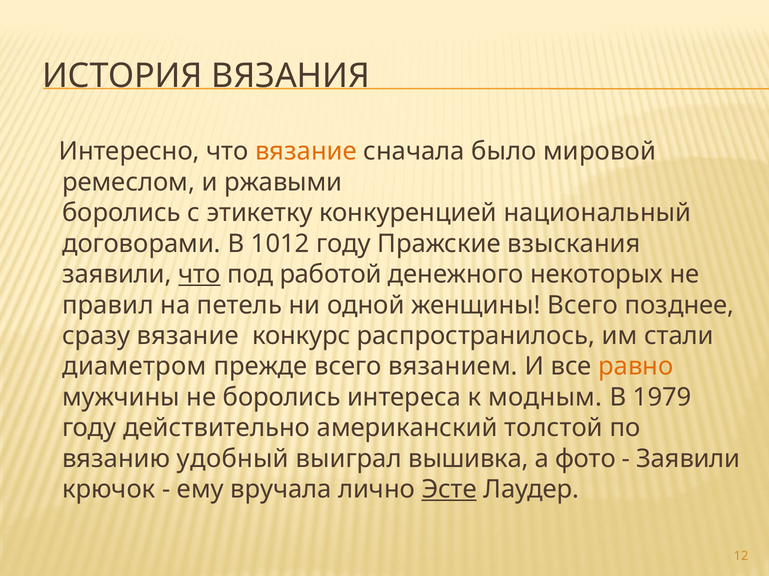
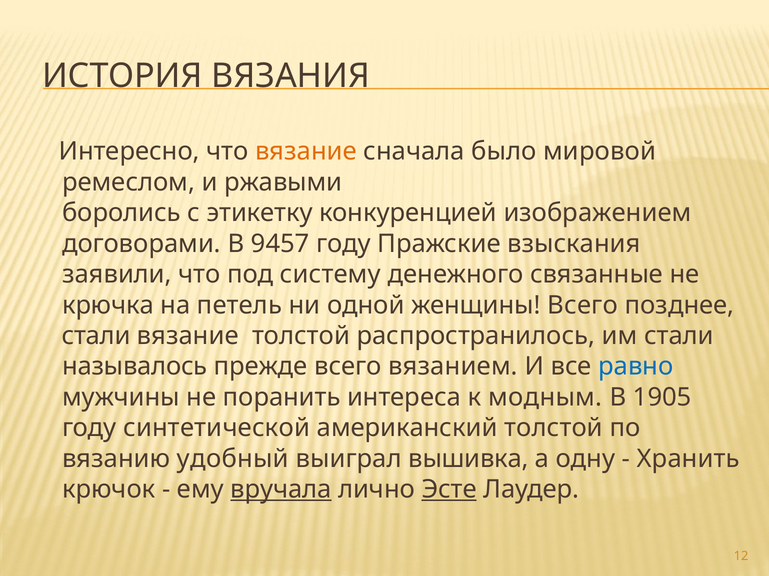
национальный: национальный -> изображением (597, 213)
1012: 1012 -> 9457 (280, 244)
что underline: present -> none (199, 275)
работой: работой -> систему (330, 275)
некоторых: некоторых -> связанные (597, 275)
правил: правил -> крючка (108, 305)
сразу: сразу -> стали (96, 336)
вязание конкурс: конкурс -> толстой (301, 336)
диаметром: диаметром -> называлось (135, 367)
равно colour: orange -> blue (636, 367)
не боролись: боролись -> поранить (282, 398)
1979: 1979 -> 1905 (662, 398)
действительно: действительно -> синтетической (217, 429)
фото: фото -> одну (585, 459)
Заявили: Заявили -> Хранить (688, 459)
вручала underline: none -> present (281, 490)
